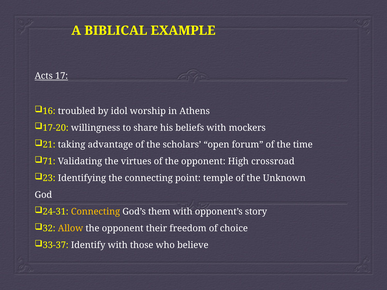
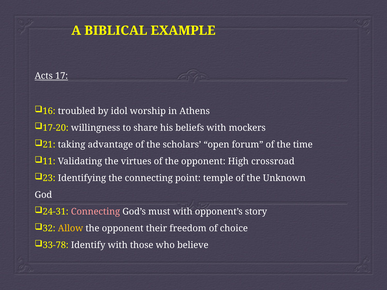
71: 71 -> 11 (49, 161)
Connecting colour: yellow -> pink (95, 212)
them: them -> must (159, 212)
33-37: 33-37 -> 33-78 (56, 245)
